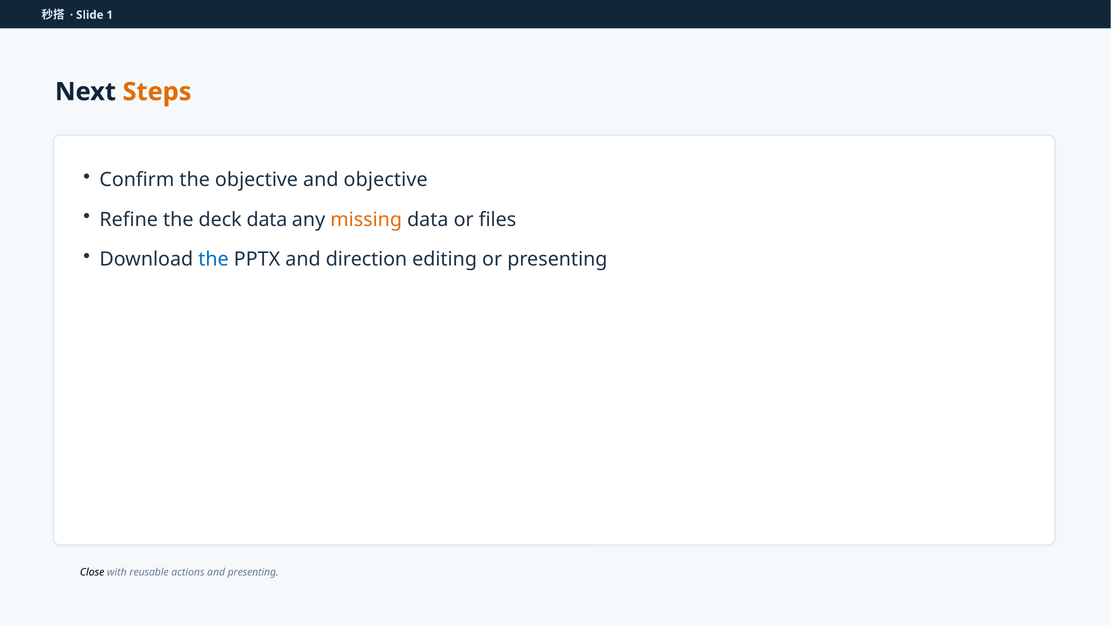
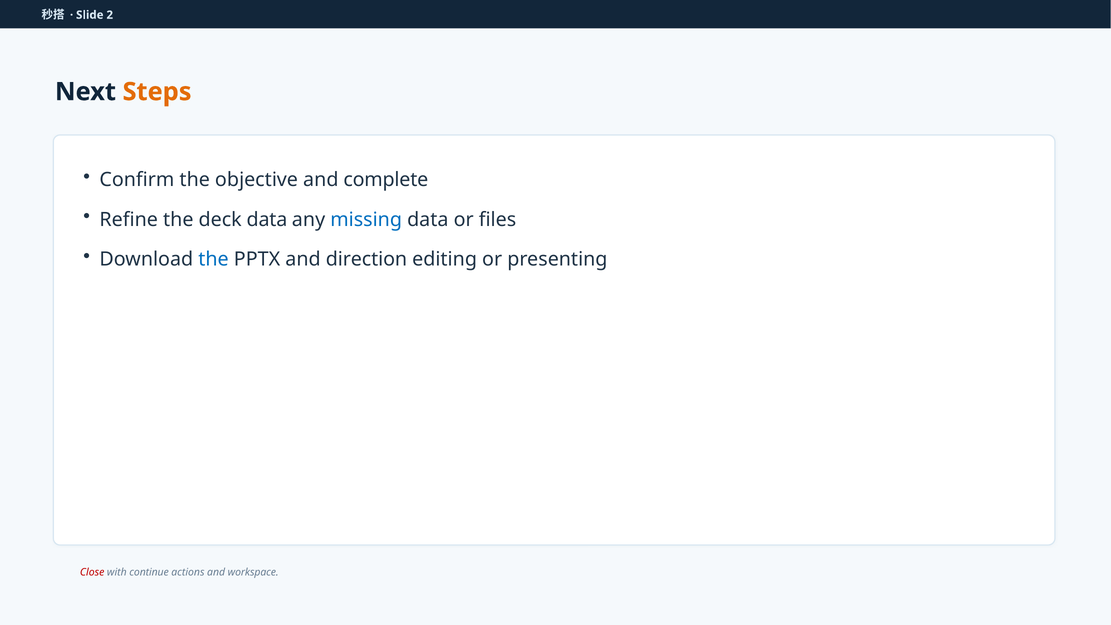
1: 1 -> 2 (110, 15)
and objective: objective -> complete (386, 180)
missing colour: orange -> blue (366, 220)
Close colour: black -> red (92, 572)
reusable: reusable -> continue (149, 572)
and presenting: presenting -> workspace (253, 572)
